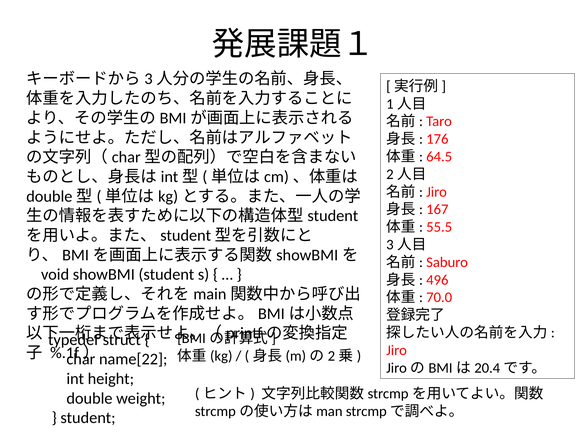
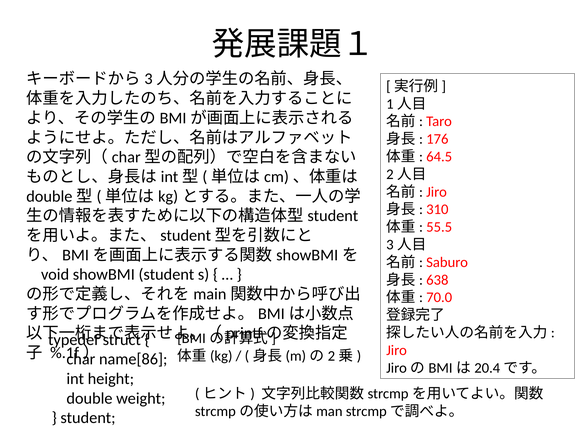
167: 167 -> 310 (437, 209)
496: 496 -> 638 (437, 280)
name[22: name[22 -> name[86 (133, 359)
